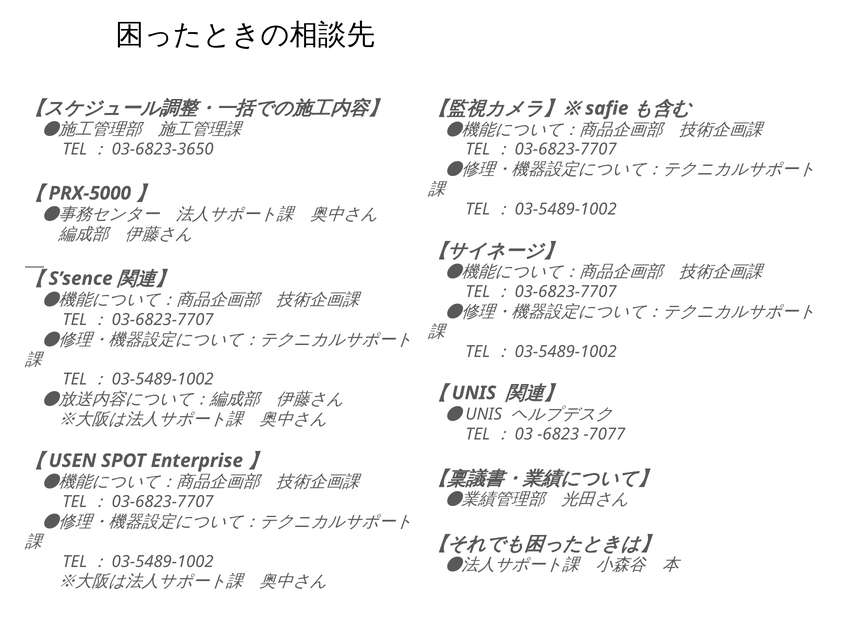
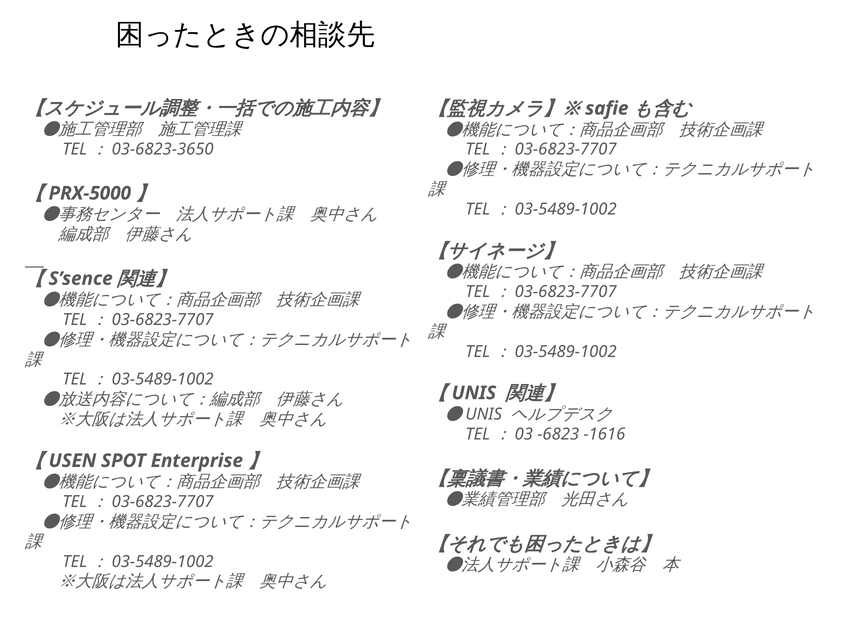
-7077: -7077 -> -1616 (604, 434)
